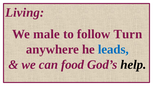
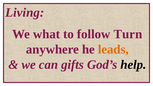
male: male -> what (47, 34)
leads colour: blue -> orange (113, 49)
food: food -> gifts (72, 65)
